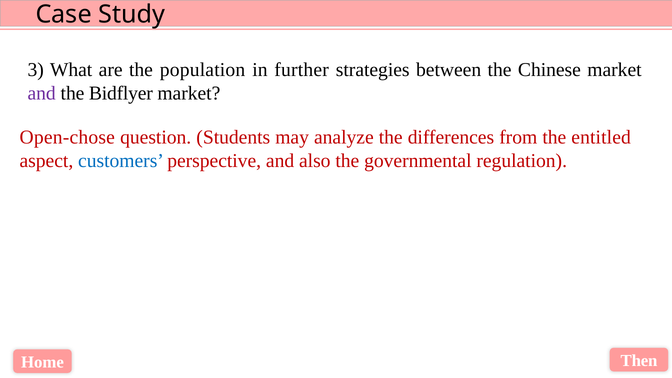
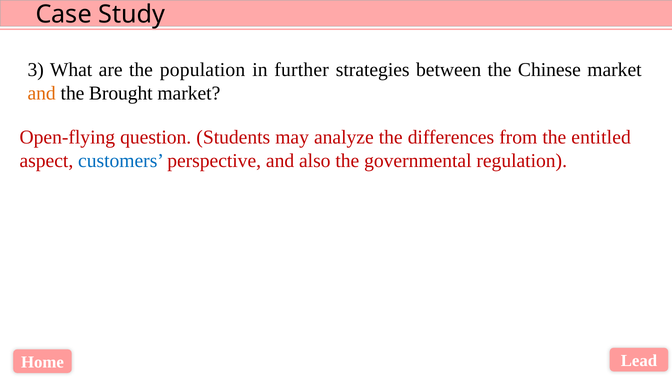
and colour: purple -> orange (42, 93)
Bidflyer: Bidflyer -> Brought (121, 93)
Open-chose: Open-chose -> Open-flying (67, 137)
Then: Then -> Lead (639, 361)
